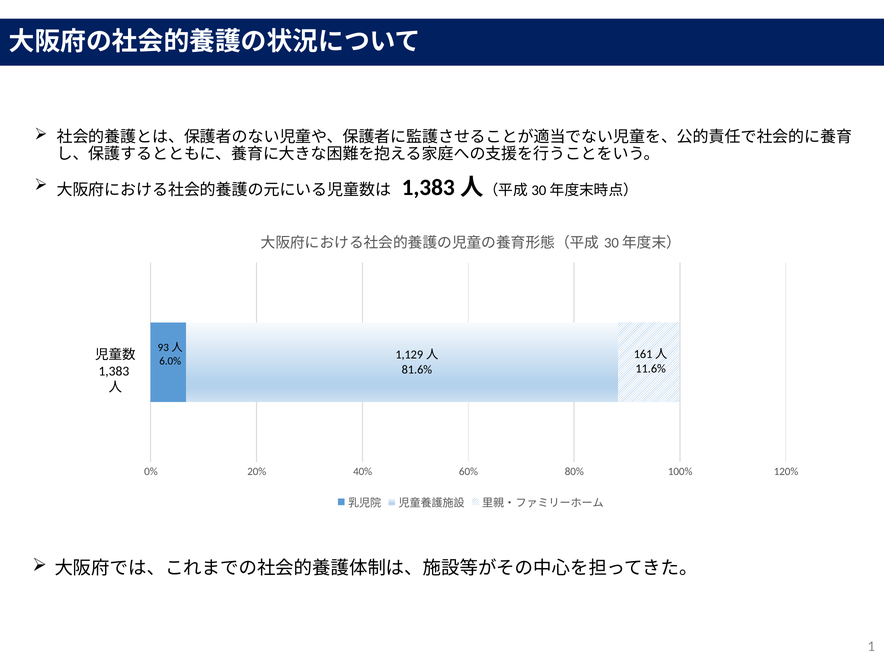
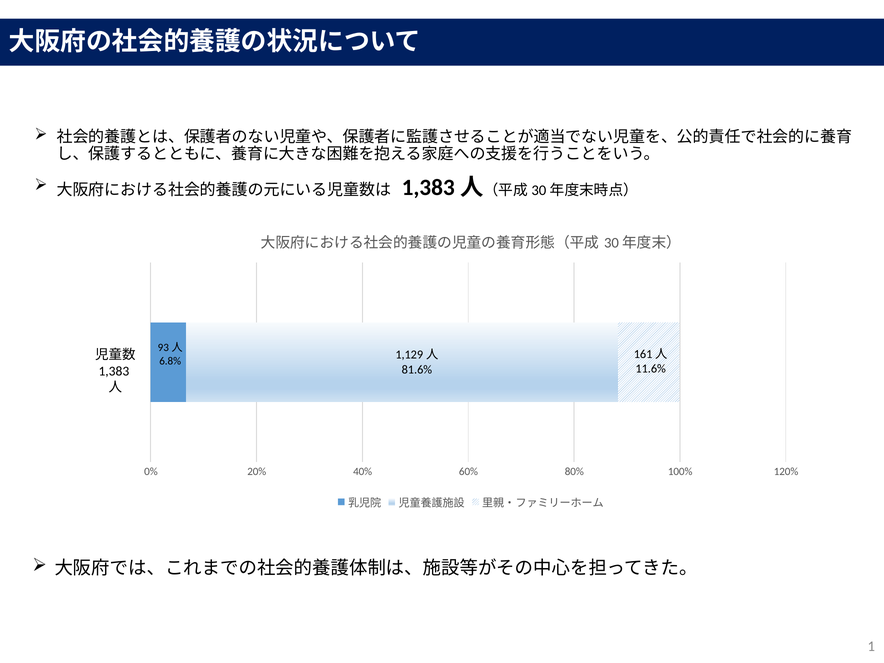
6.0%: 6.0% -> 6.8% (170, 361)
